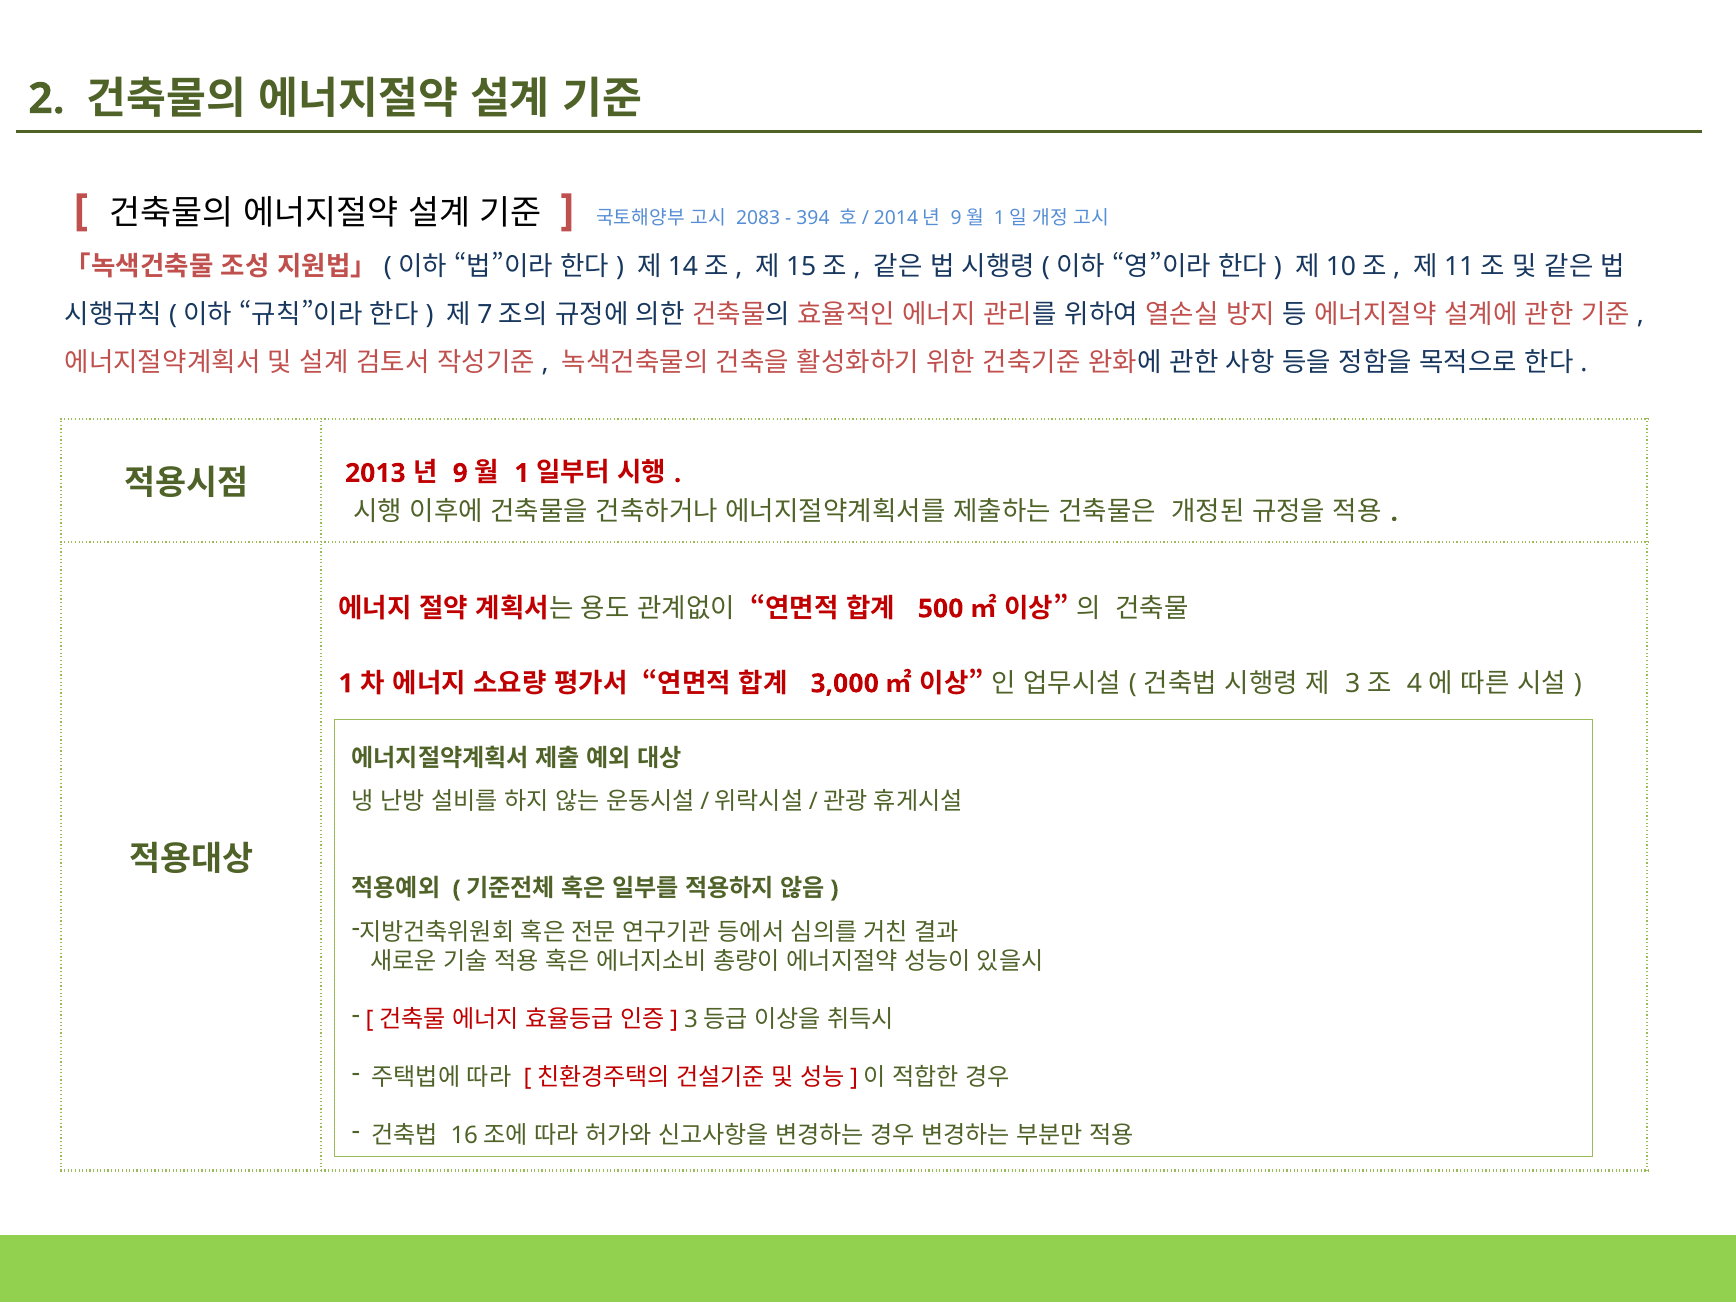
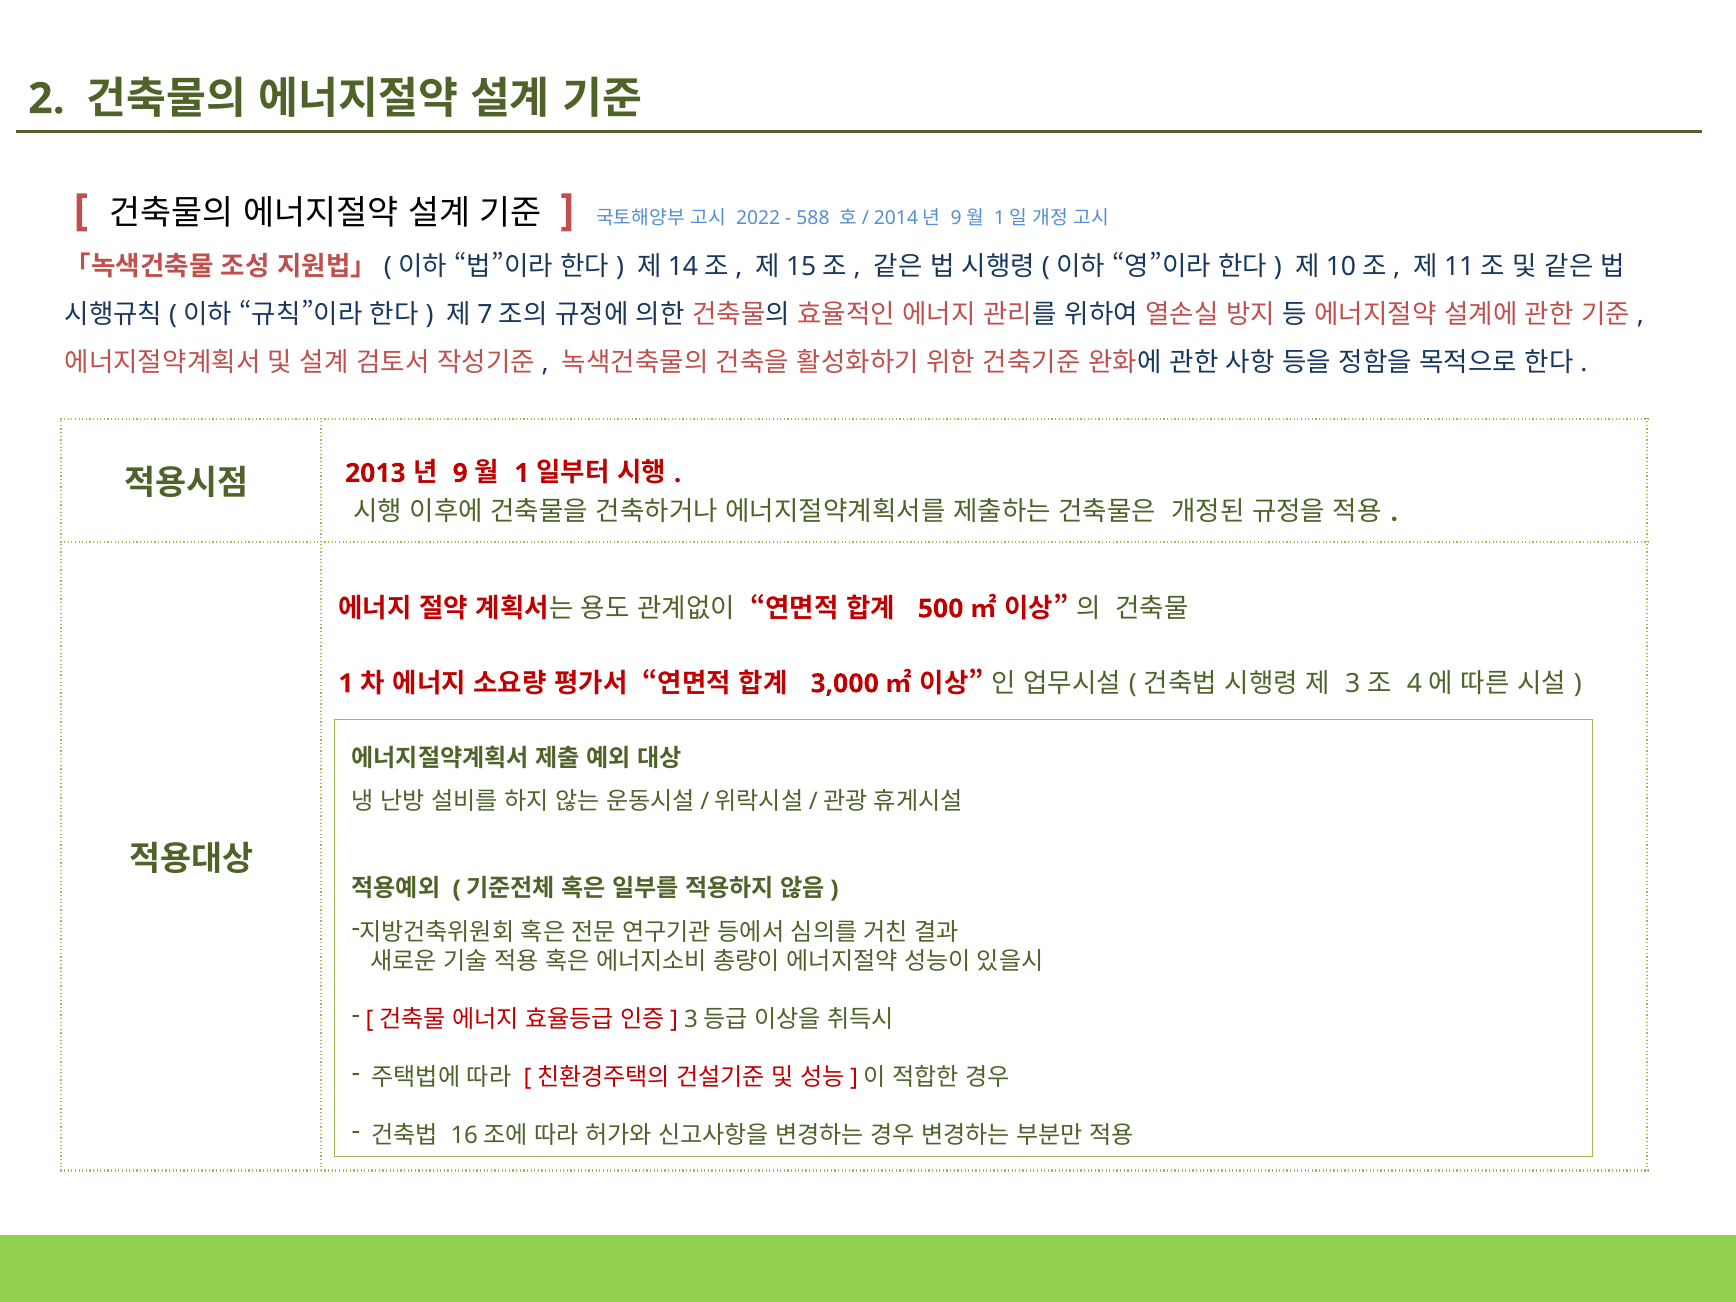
2083: 2083 -> 2022 (758, 218)
394: 394 -> 588 (813, 218)
